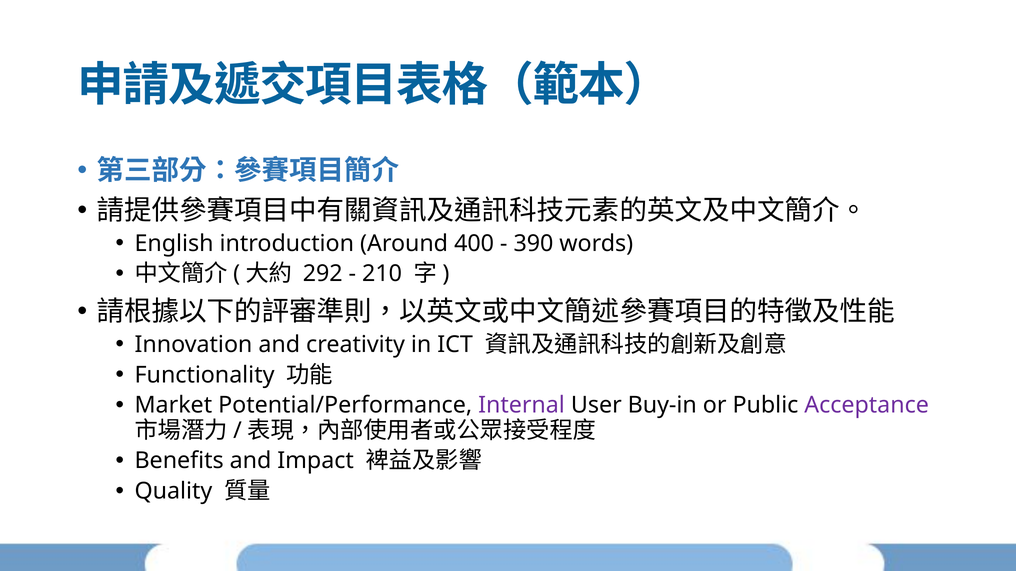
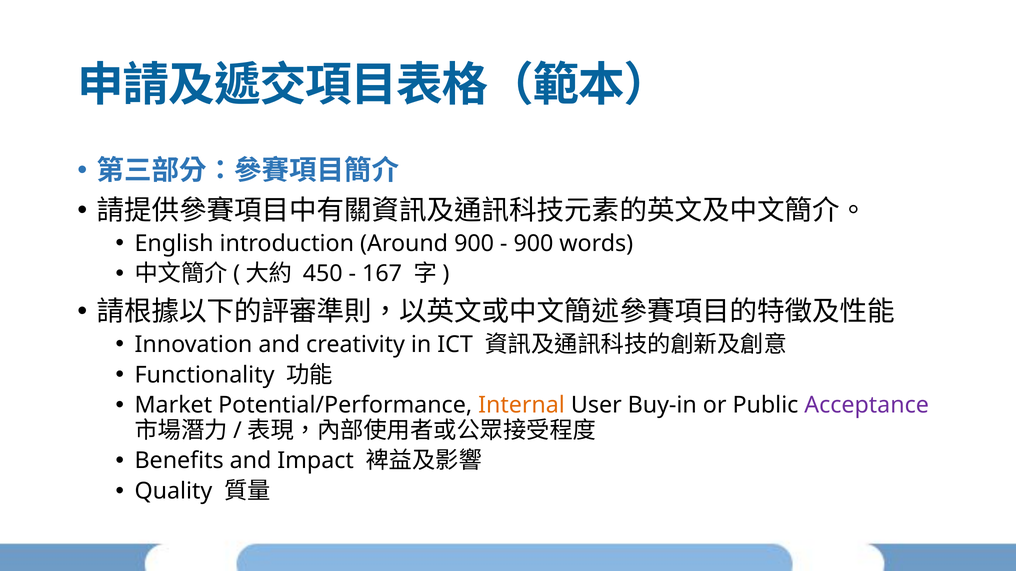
Around 400: 400 -> 900 (474, 244)
390: 390 -> 900 (533, 244)
292: 292 -> 450 (323, 274)
210: 210 -> 167 (382, 274)
Internal colour: purple -> orange (522, 406)
